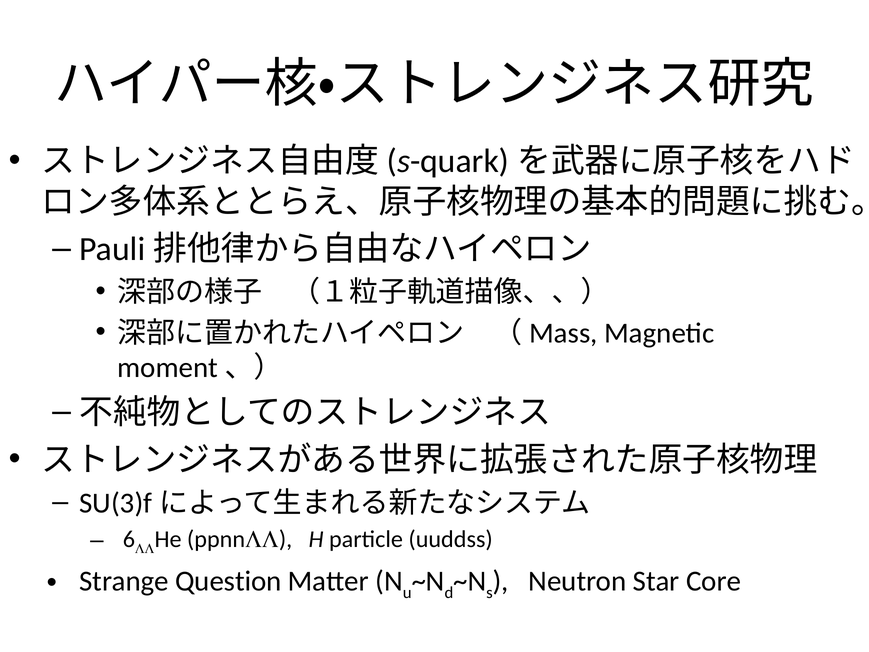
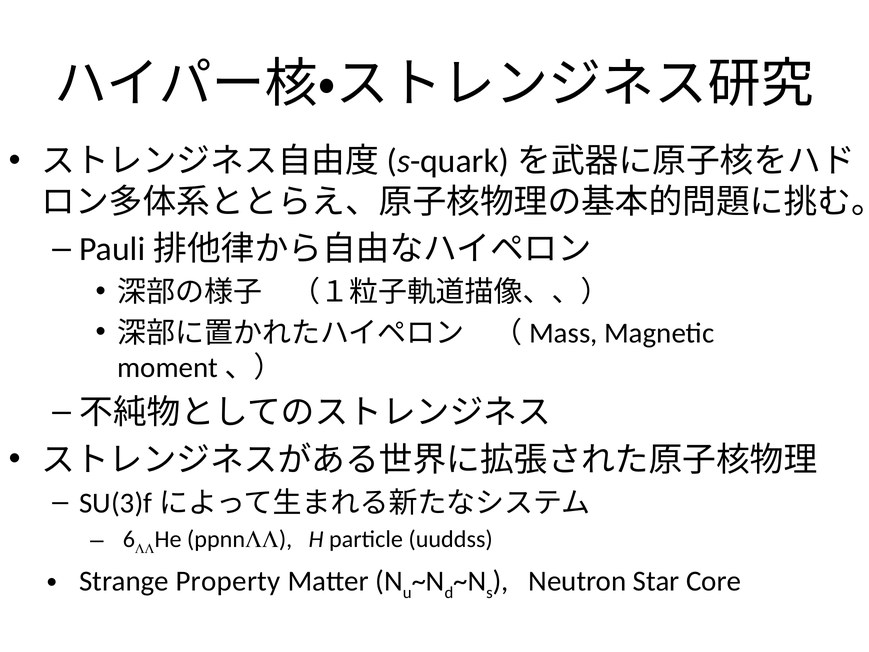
Question: Question -> Property (228, 581)
